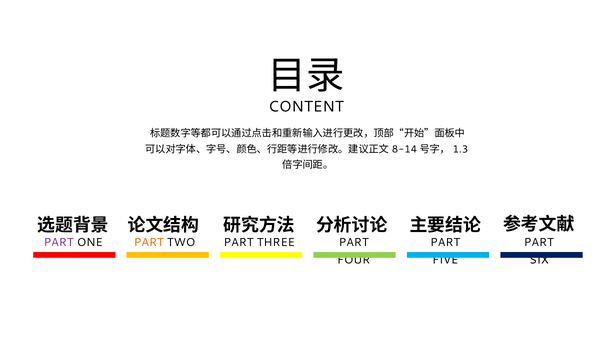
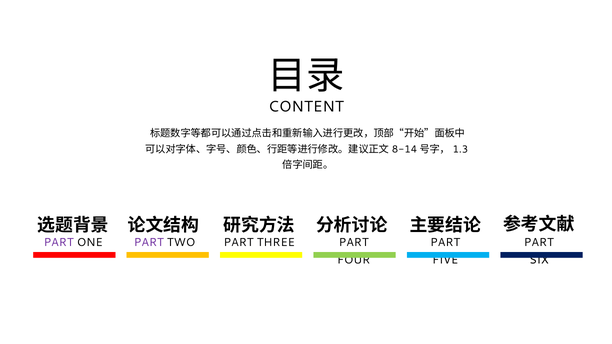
PART colour: orange -> purple (149, 242)
